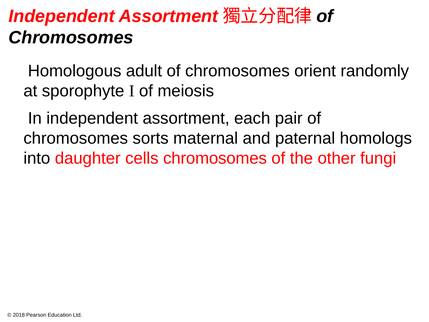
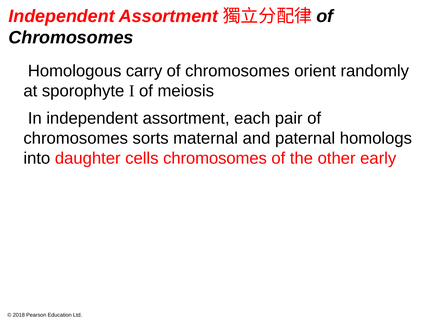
adult: adult -> carry (144, 71)
fungi: fungi -> early (378, 158)
